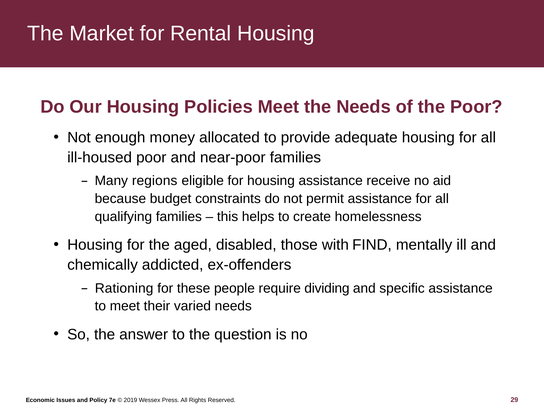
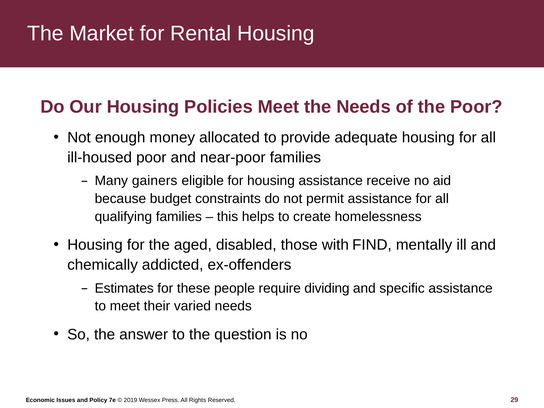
regions: regions -> gainers (155, 181)
Rationing: Rationing -> Estimates (124, 288)
